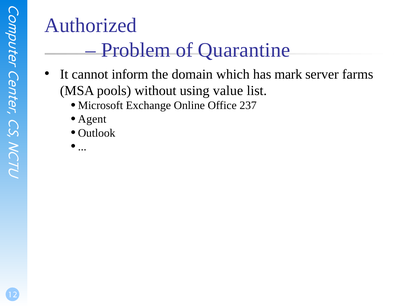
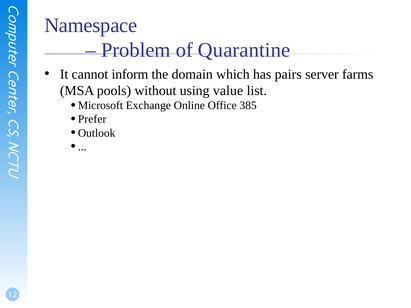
Authorized: Authorized -> Namespace (91, 25)
mark: mark -> pairs (288, 74)
237: 237 -> 385 (248, 106)
Agent: Agent -> Prefer (92, 119)
